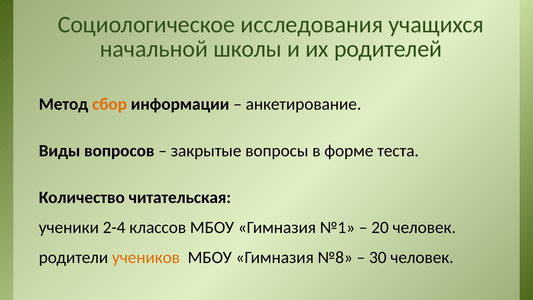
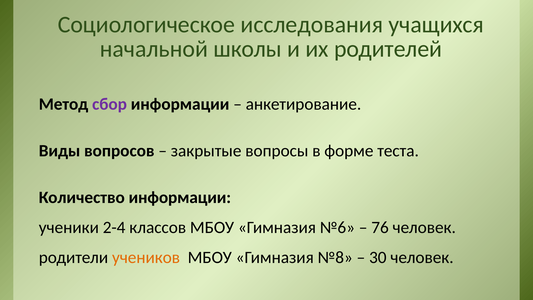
сбор colour: orange -> purple (110, 104)
Количество читательская: читательская -> информации (180, 197)
№1: №1 -> №6 (337, 227)
20: 20 -> 76 (380, 227)
